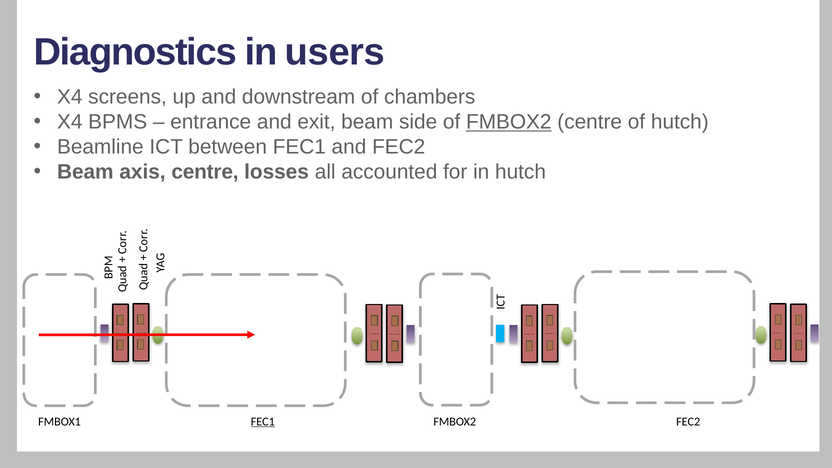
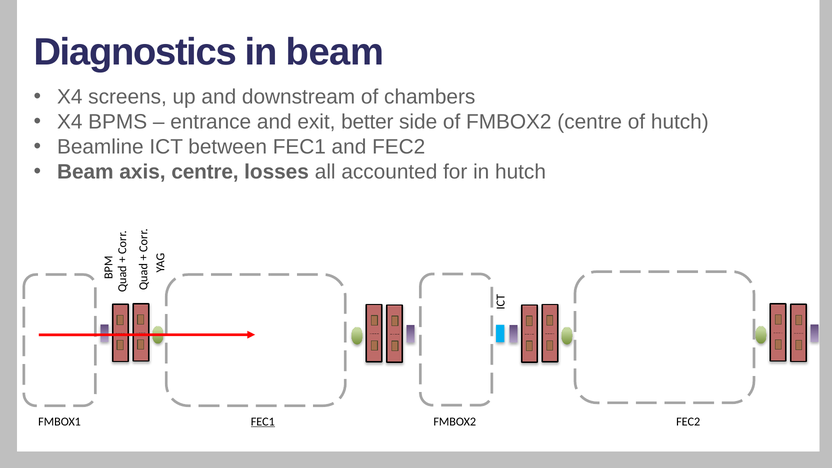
in users: users -> beam (335, 52)
exit beam: beam -> better (367, 122)
FMBOX2 underline: present -> none (509, 122)
